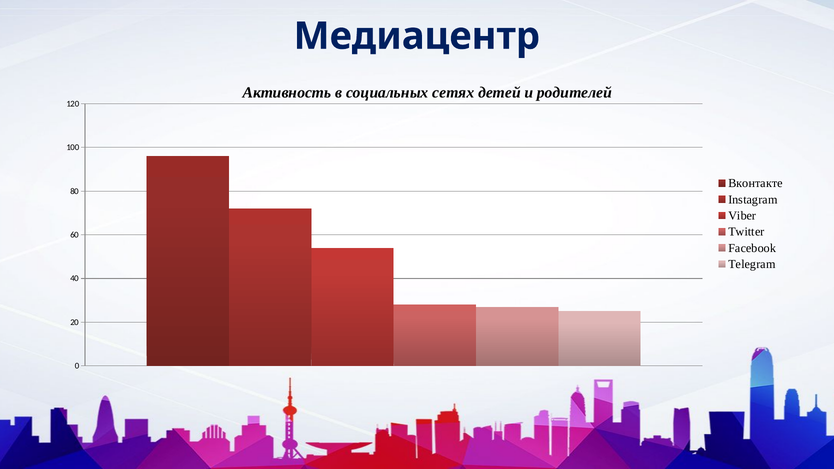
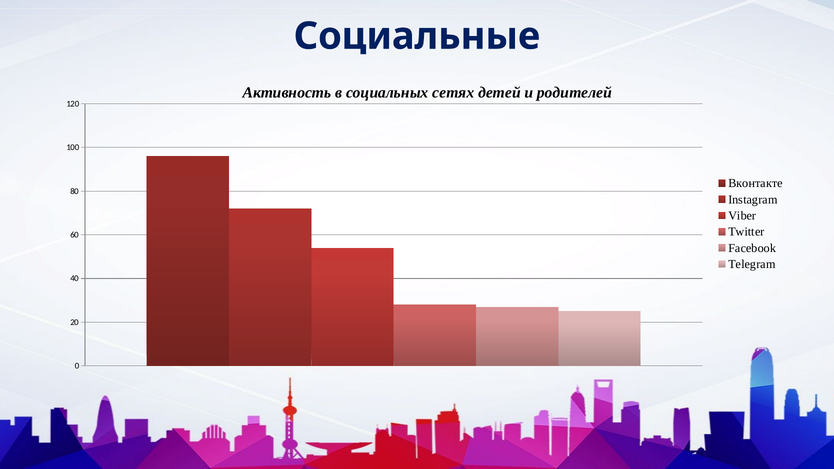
Медиацентр: Медиацентр -> Социальные (417, 36)
